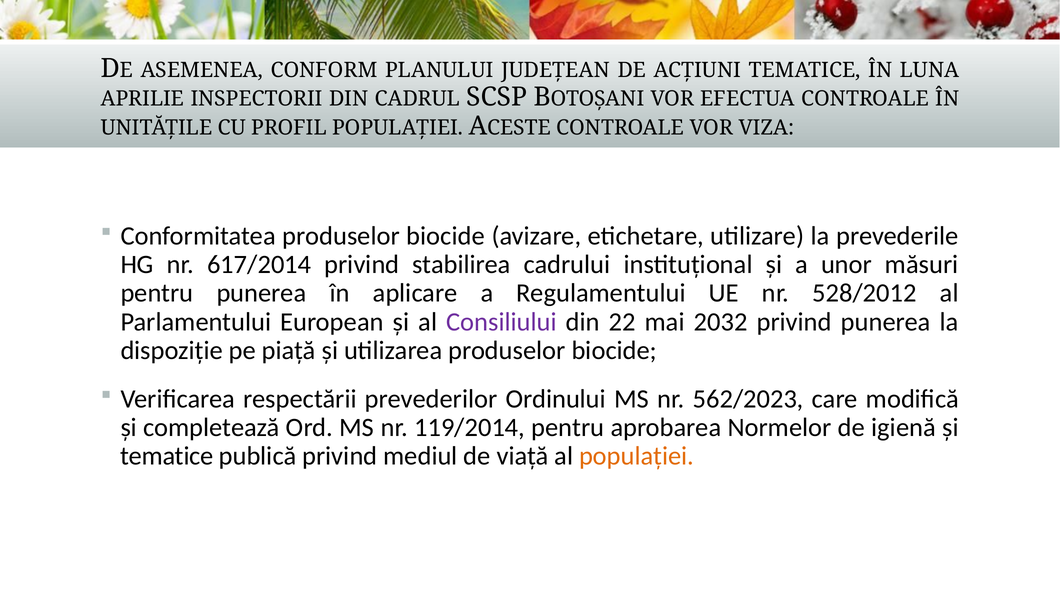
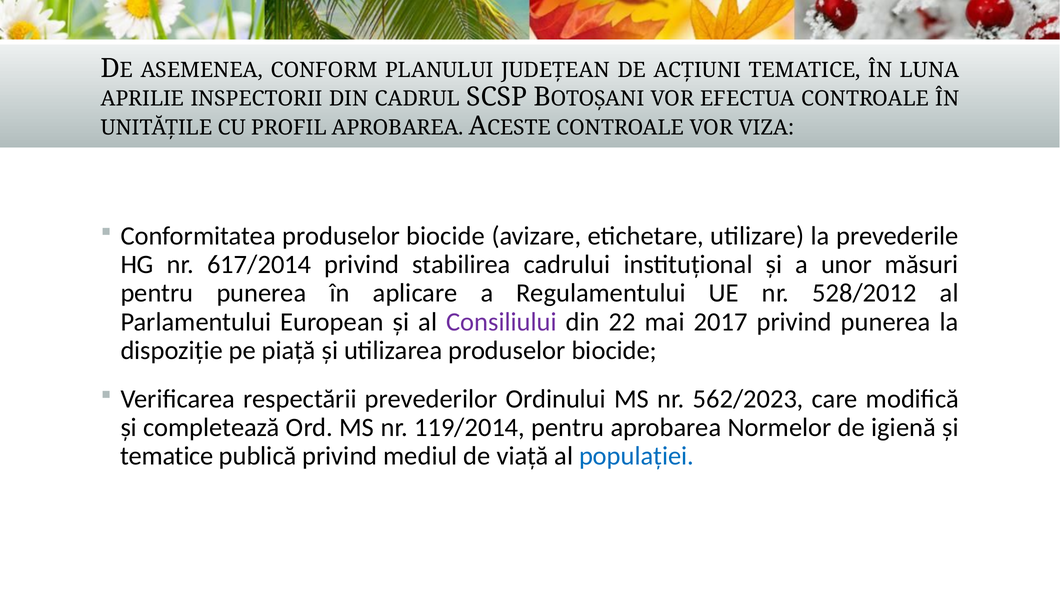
PROFIL POPULAȚIEI: POPULAȚIEI -> APROBAREA (398, 128)
2032: 2032 -> 2017 (721, 322)
populației colour: orange -> blue (637, 456)
